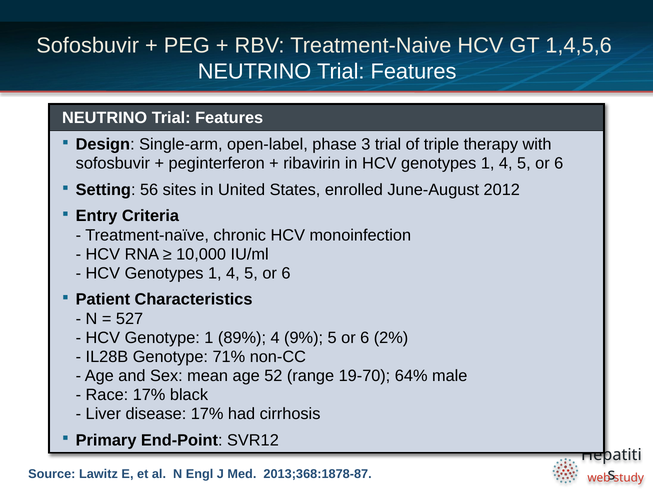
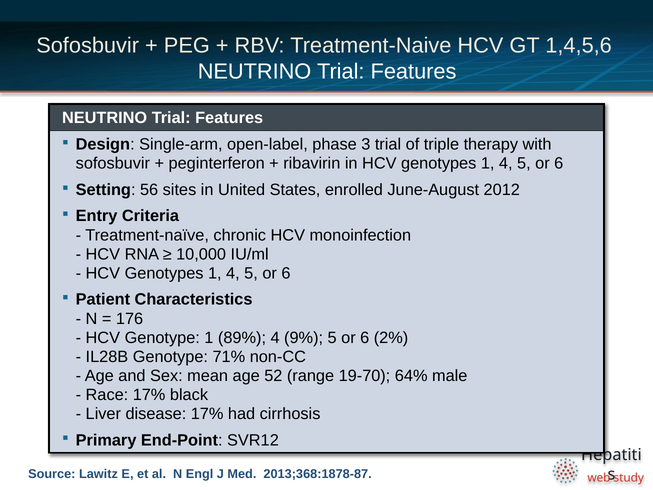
527: 527 -> 176 (130, 318)
